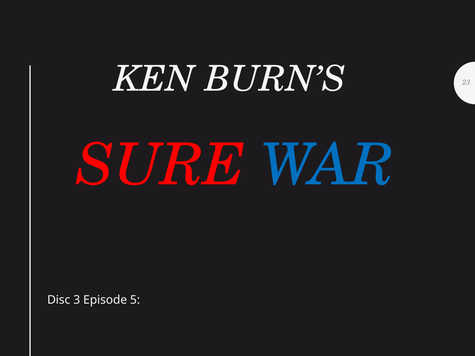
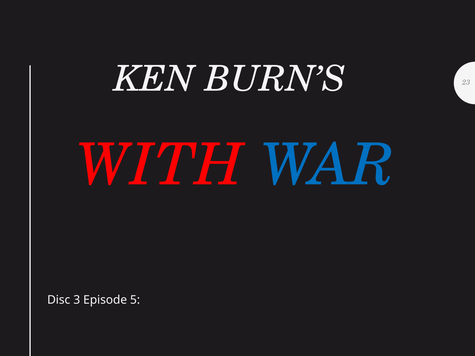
SURE: SURE -> WITH (160, 165)
